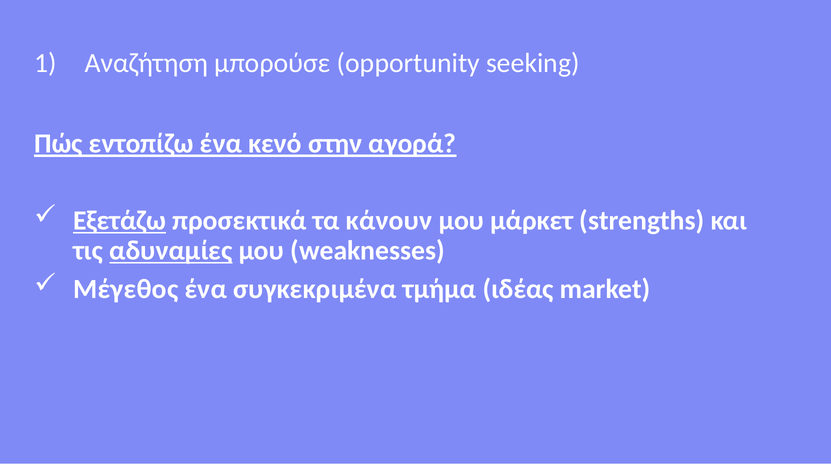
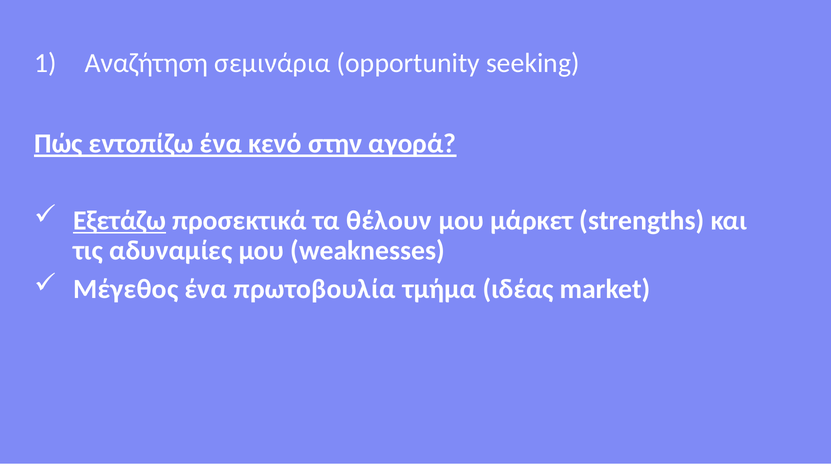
μπορούσε: μπορούσε -> σεμινάρια (272, 63)
κάνουν: κάνουν -> θέλουν (389, 221)
αδυναμίες underline: present -> none (171, 251)
συγκεκριμένα: συγκεκριμένα -> πρωτοβουλία (315, 290)
